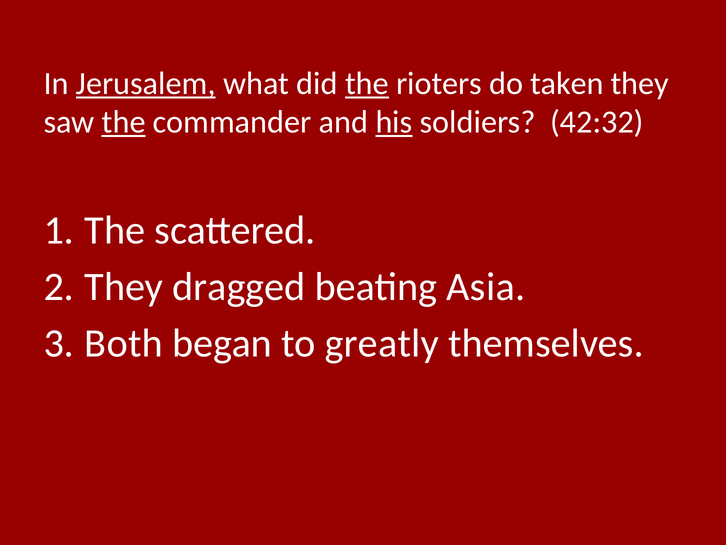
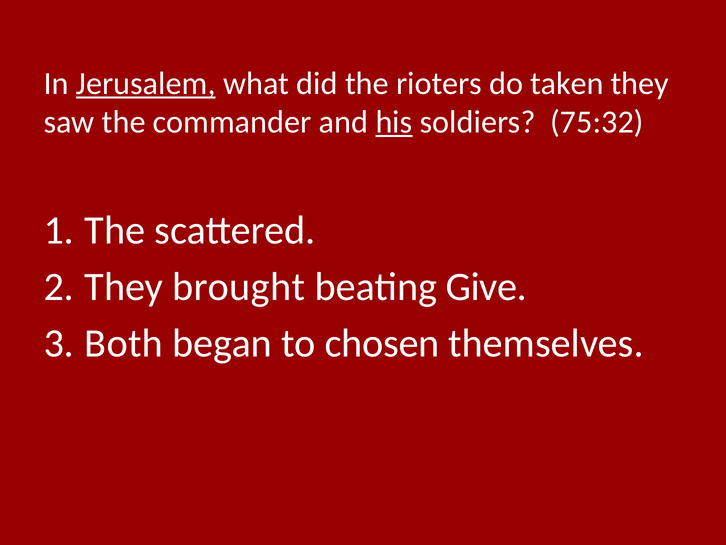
the underline: present -> none (367, 83)
the underline: present -> none (124, 122)
42:32: 42:32 -> 75:32 (597, 122)
dragged: dragged -> brought (239, 287)
Asia: Asia -> Give (486, 287)
greatly: greatly -> chosen (382, 343)
